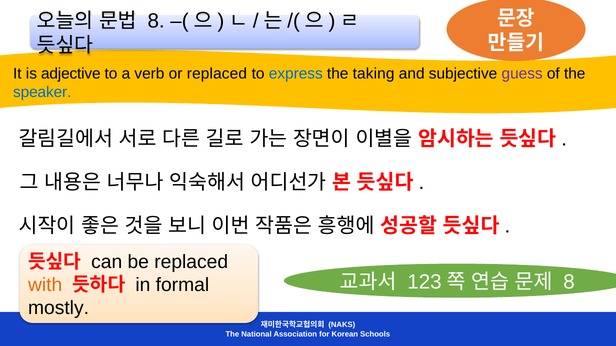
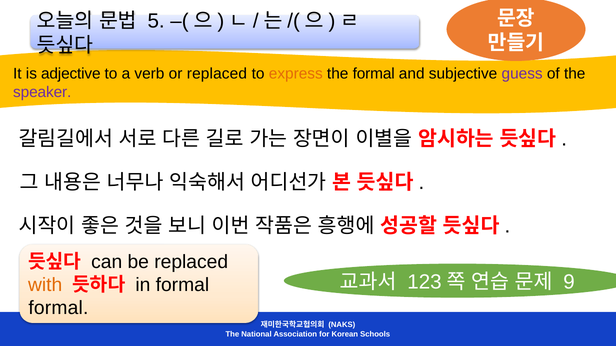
8: 8 -> 5 (156, 21)
express colour: blue -> orange (296, 74)
the taking: taking -> formal (374, 74)
speaker colour: blue -> purple (42, 92)
8: 8 -> 9 (569, 282)
mostly: mostly -> formal (58, 309)
